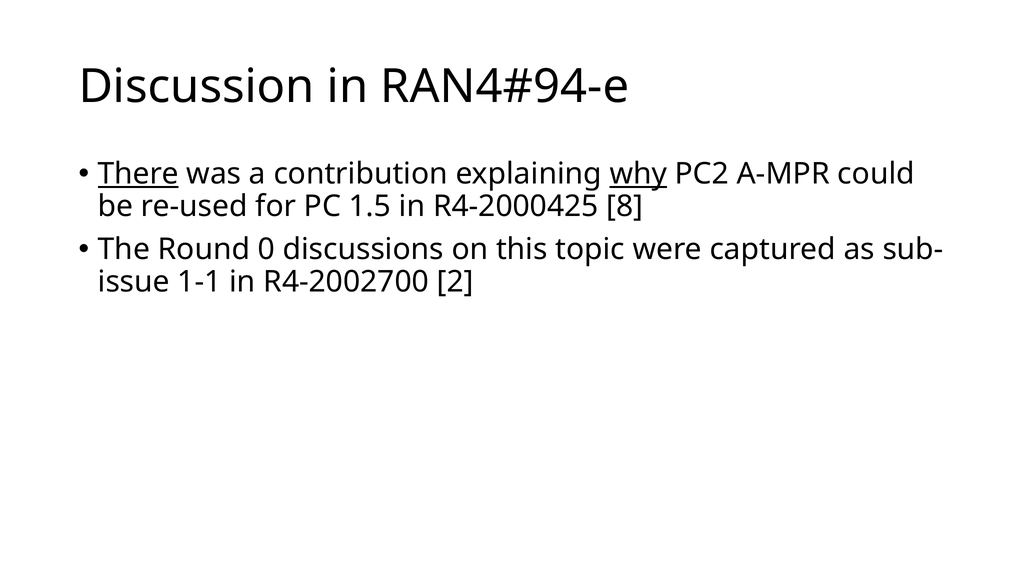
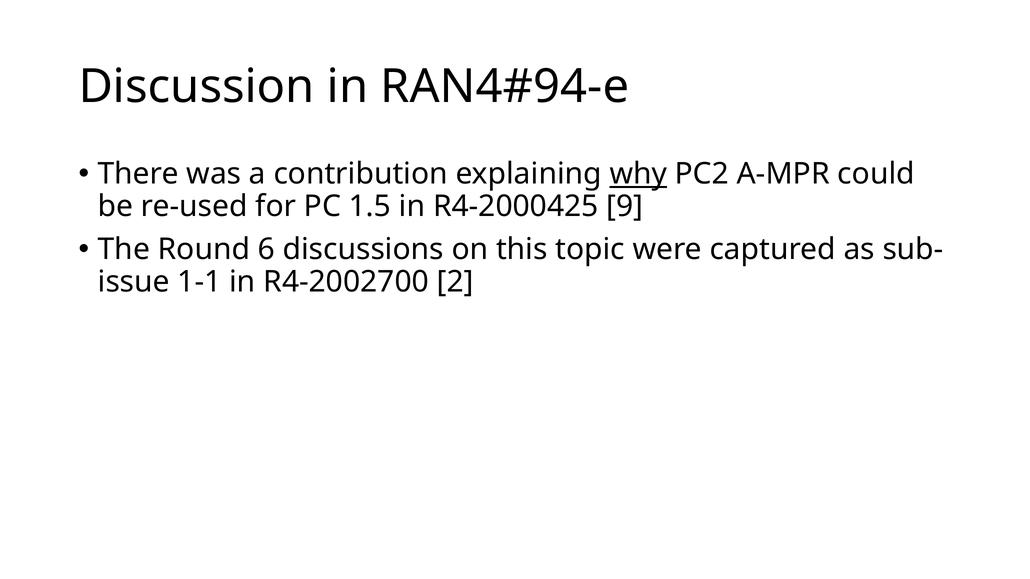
There underline: present -> none (138, 174)
8: 8 -> 9 (625, 206)
0: 0 -> 6 (266, 250)
